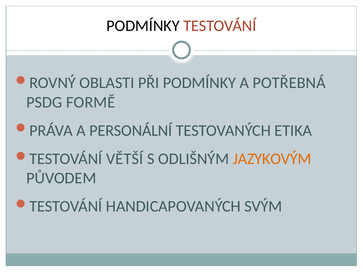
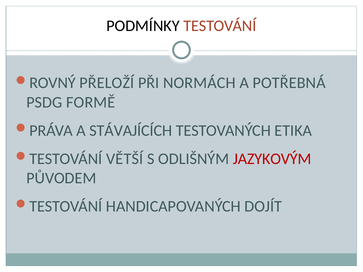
OBLASTI: OBLASTI -> PŘELOŽÍ (107, 83)
PŘI PODMÍNKY: PODMÍNKY -> NORMÁCH (199, 83)
PERSONÁLNÍ: PERSONÁLNÍ -> STÁVAJÍCÍCH (131, 131)
JAZYKOVÝM colour: orange -> red (272, 159)
SVÝM: SVÝM -> DOJÍT (263, 207)
